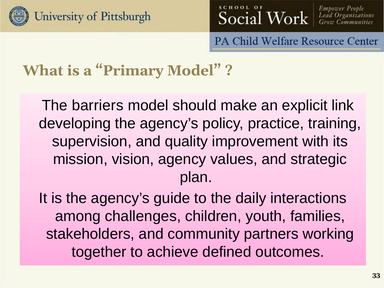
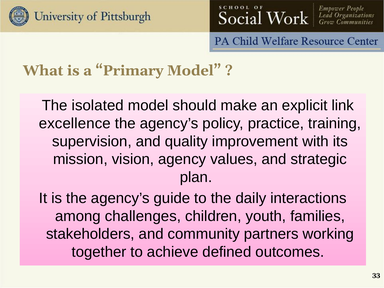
barriers: barriers -> isolated (98, 106)
developing: developing -> excellence (75, 123)
